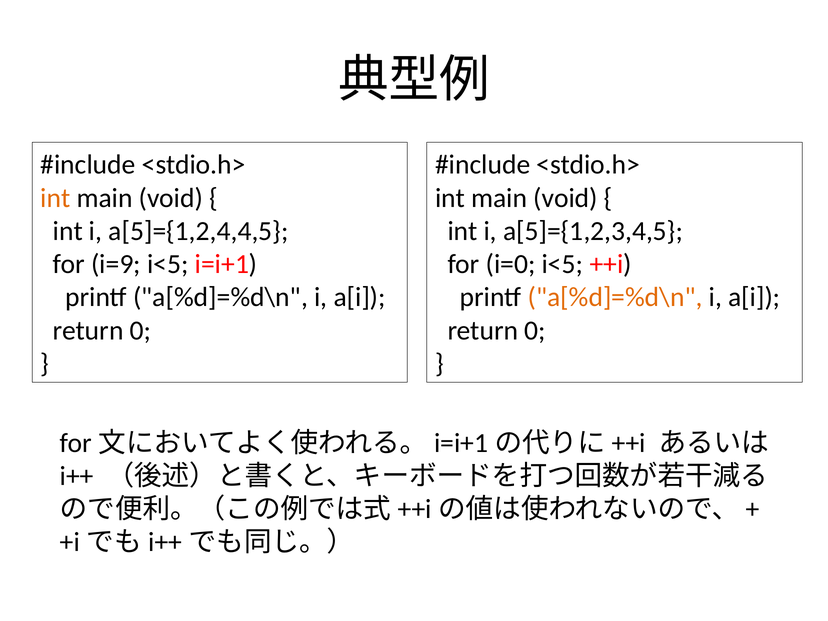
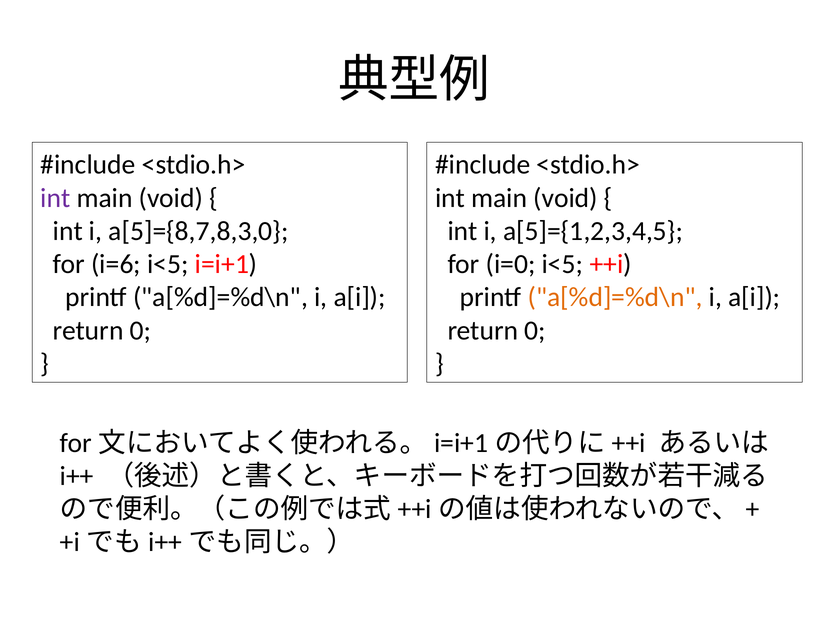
int colour: orange -> purple (55, 198)
a[5]={1,2,4,4,5: a[5]={1,2,4,4,5 -> a[5]={8,7,8,3,0 (198, 231)
i=9: i=9 -> i=6 (116, 264)
